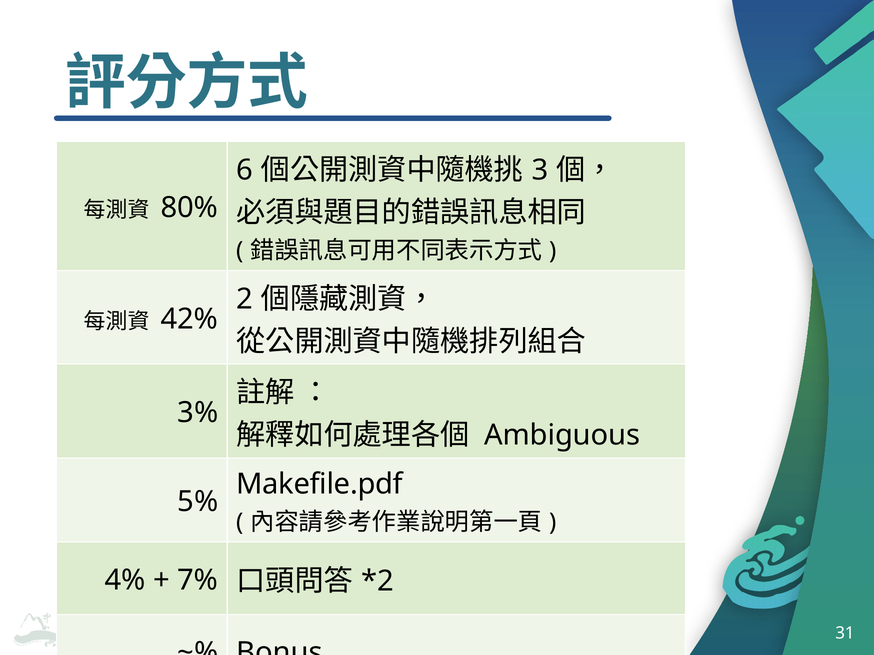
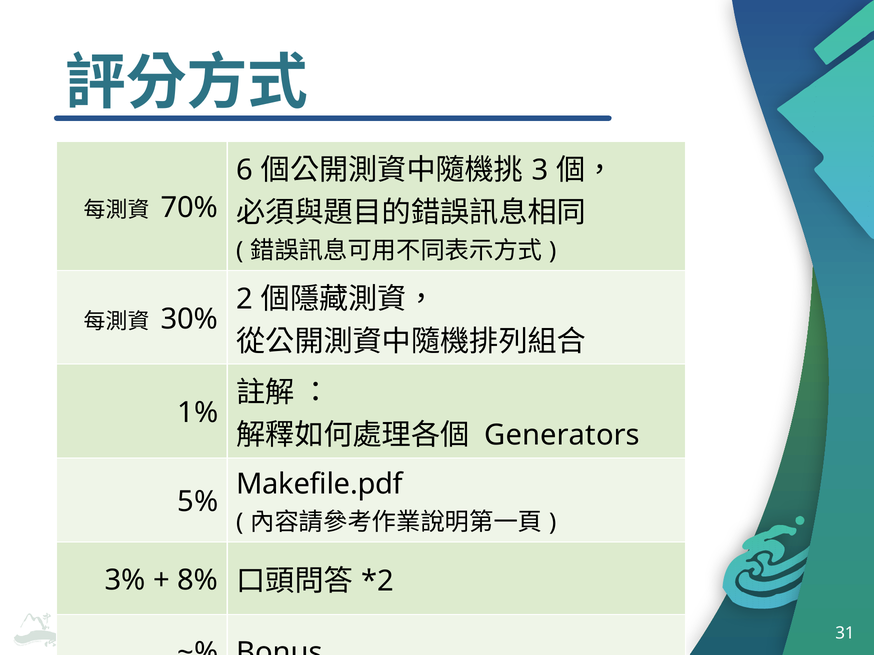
80%: 80% -> 70% (189, 208)
42%: 42% -> 30% (189, 319)
3%: 3% -> 1% (198, 413)
Ambiguous: Ambiguous -> Generators (562, 435)
4%: 4% -> 3% (125, 580)
7%: 7% -> 8% (198, 580)
